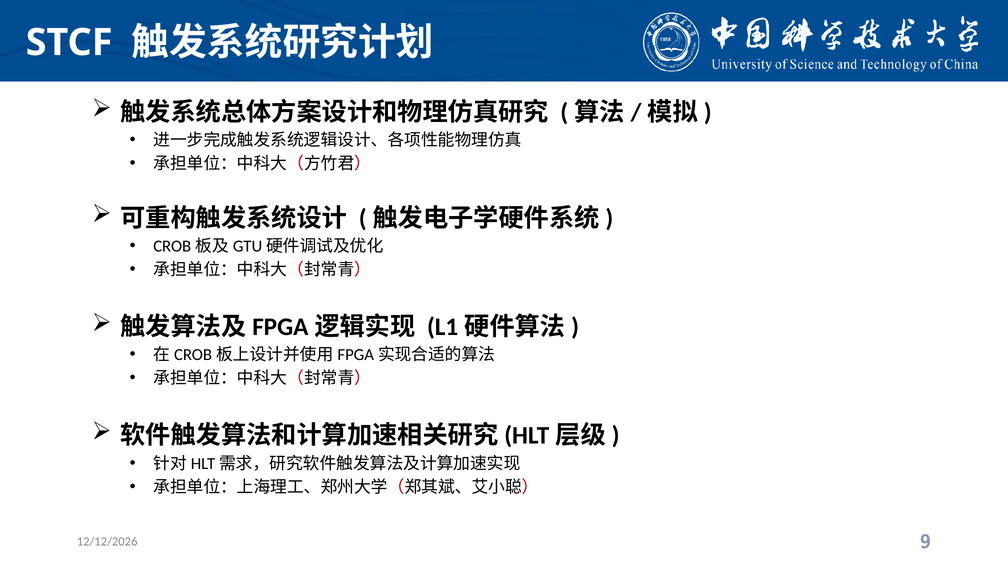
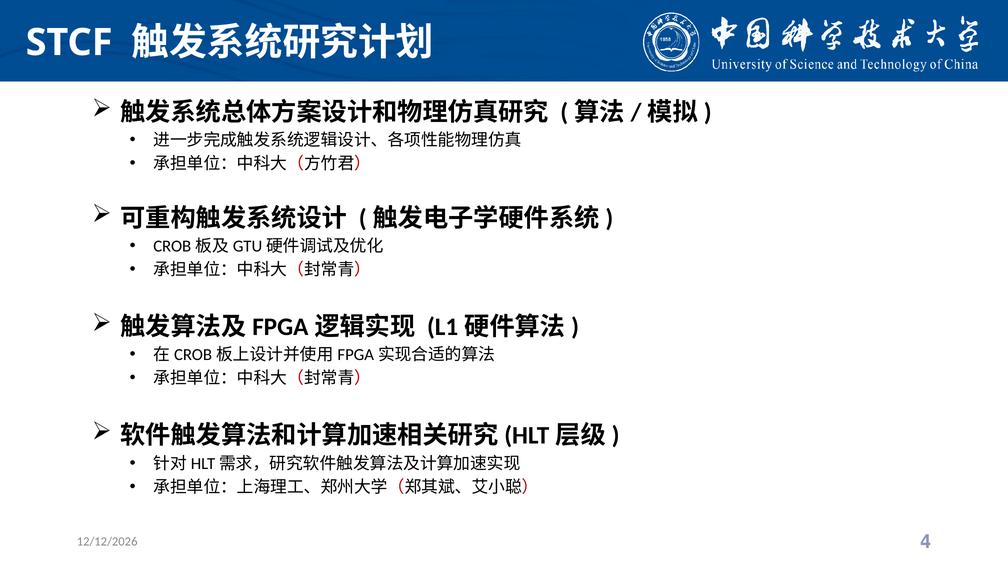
9: 9 -> 4 (925, 542)
